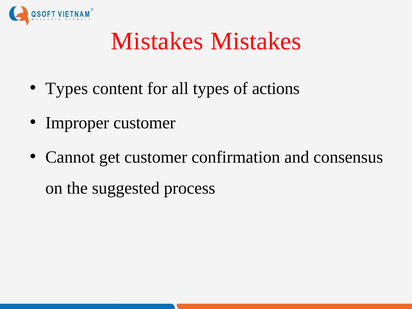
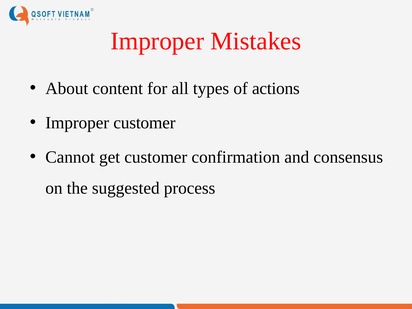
Mistakes: Mistakes -> Improper (157, 41)
Types: Types -> About (67, 88)
